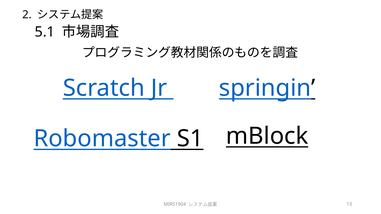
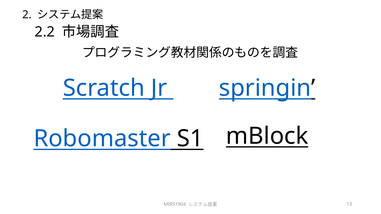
5.1: 5.1 -> 2.2 (45, 32)
